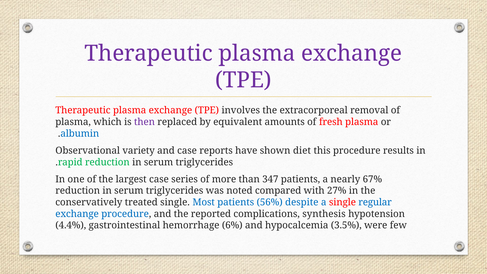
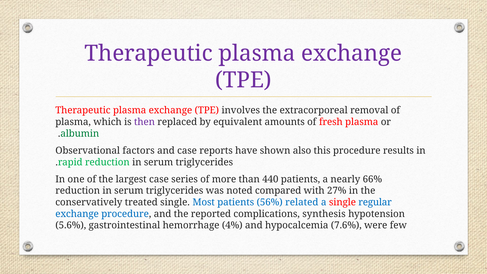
albumin colour: blue -> green (80, 134)
variety: variety -> factors (139, 151)
diet: diet -> also (302, 151)
347: 347 -> 440 (270, 179)
67%: 67% -> 66% (372, 179)
despite: despite -> related (302, 202)
4.4%: 4.4% -> 5.6% (71, 225)
6%: 6% -> 4% (232, 225)
3.5%: 3.5% -> 7.6% (346, 225)
